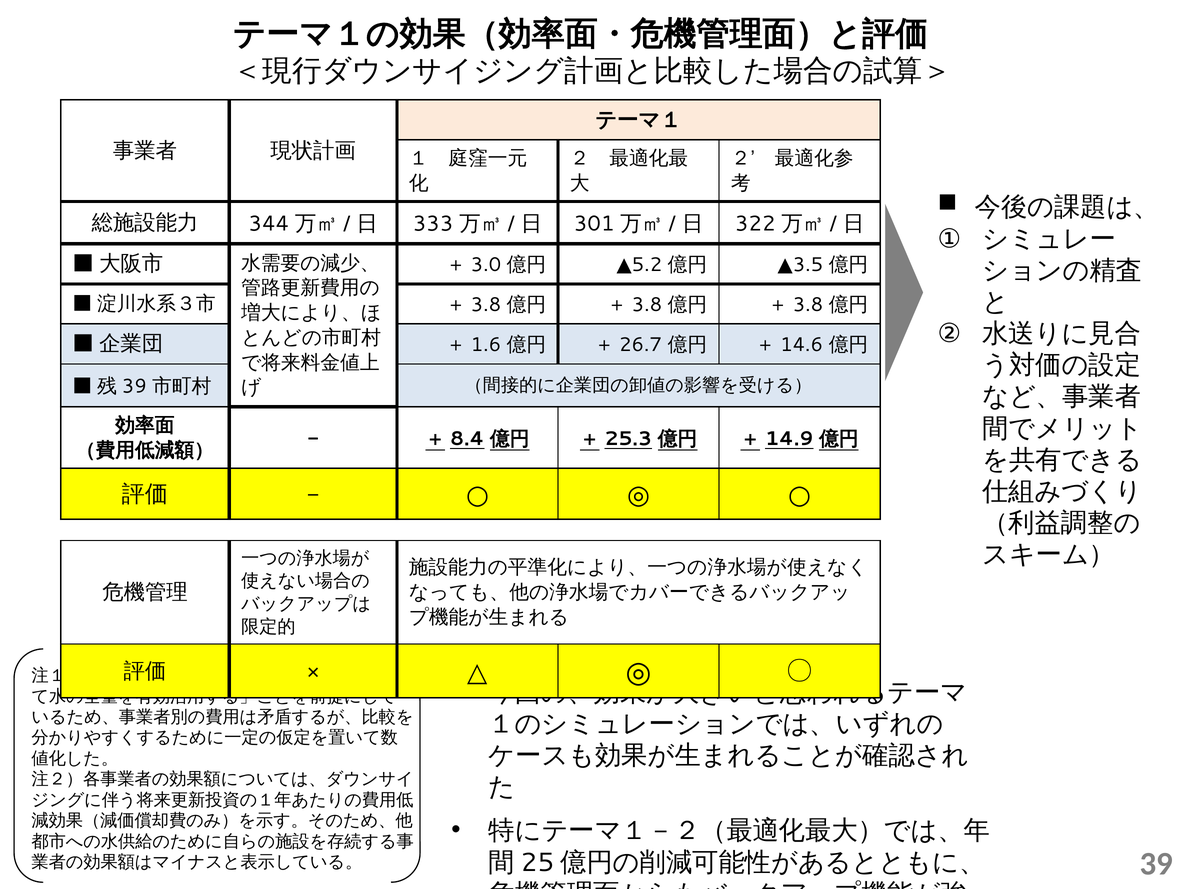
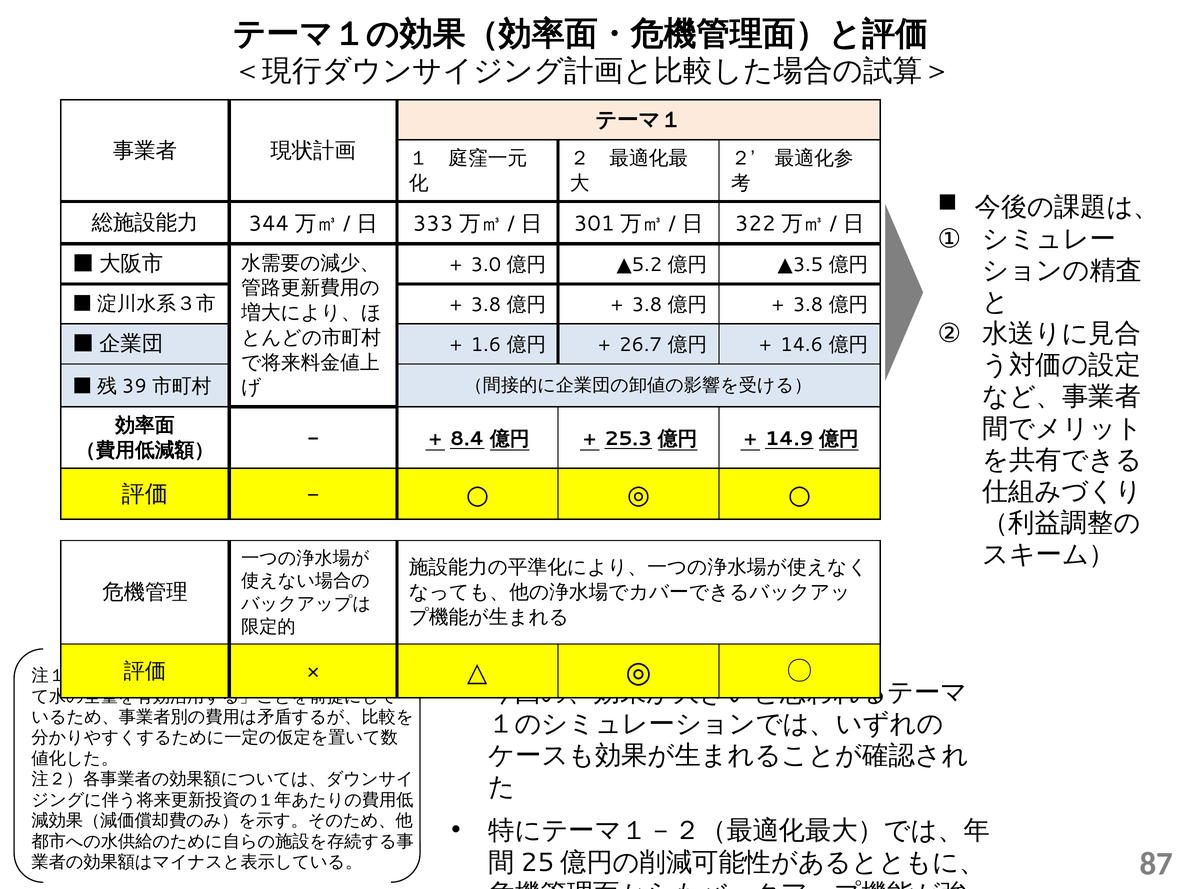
39: 39 -> 87 (1156, 864)
